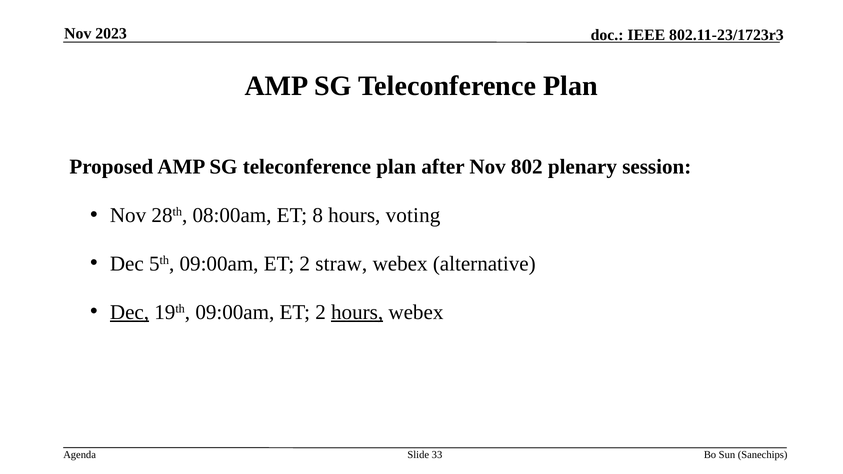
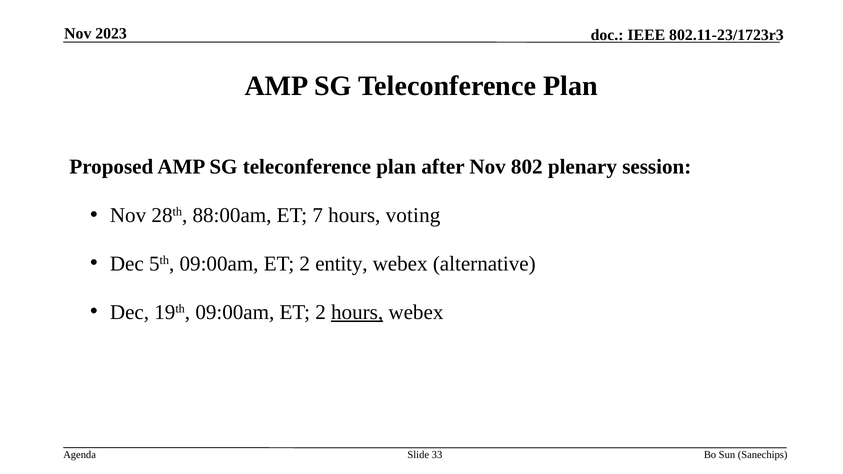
08:00am: 08:00am -> 88:00am (232, 215)
8: 8 -> 7 (318, 215)
straw: straw -> entity (341, 264)
Dec underline: present -> none (129, 312)
